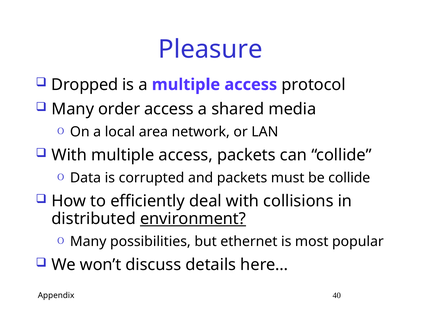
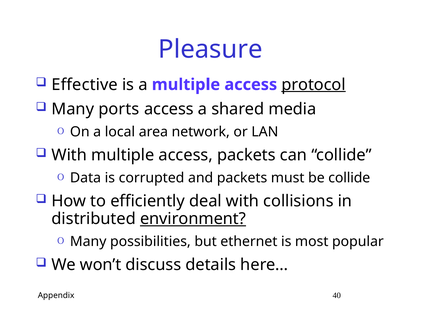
Dropped: Dropped -> Effective (85, 85)
protocol underline: none -> present (314, 85)
order: order -> ports (119, 109)
